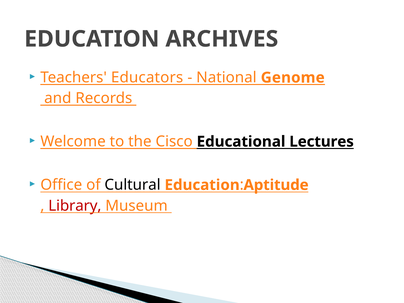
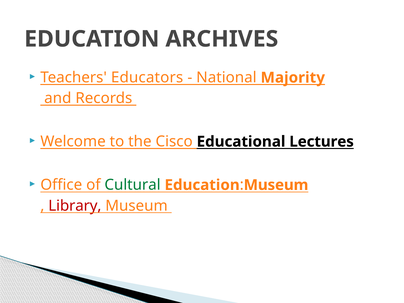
Genome: Genome -> Majority (293, 78)
Cultural colour: black -> green (133, 185)
Aptitude: Aptitude -> Museum (276, 185)
